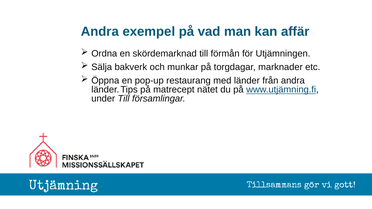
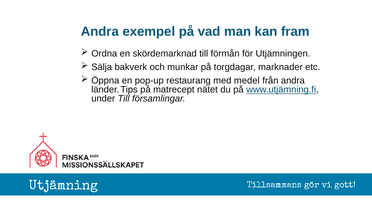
affär: affär -> fram (295, 32)
med länder: länder -> medel (247, 81)
